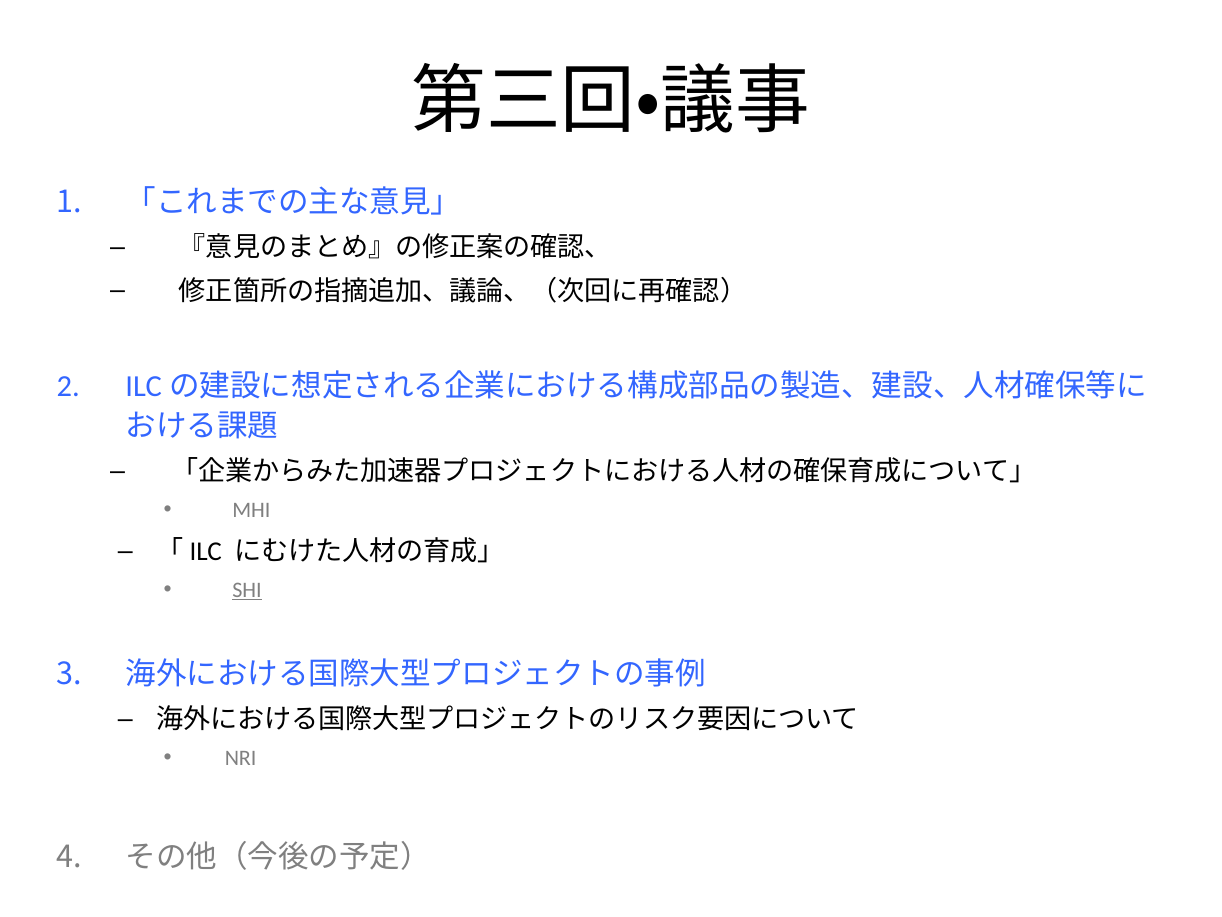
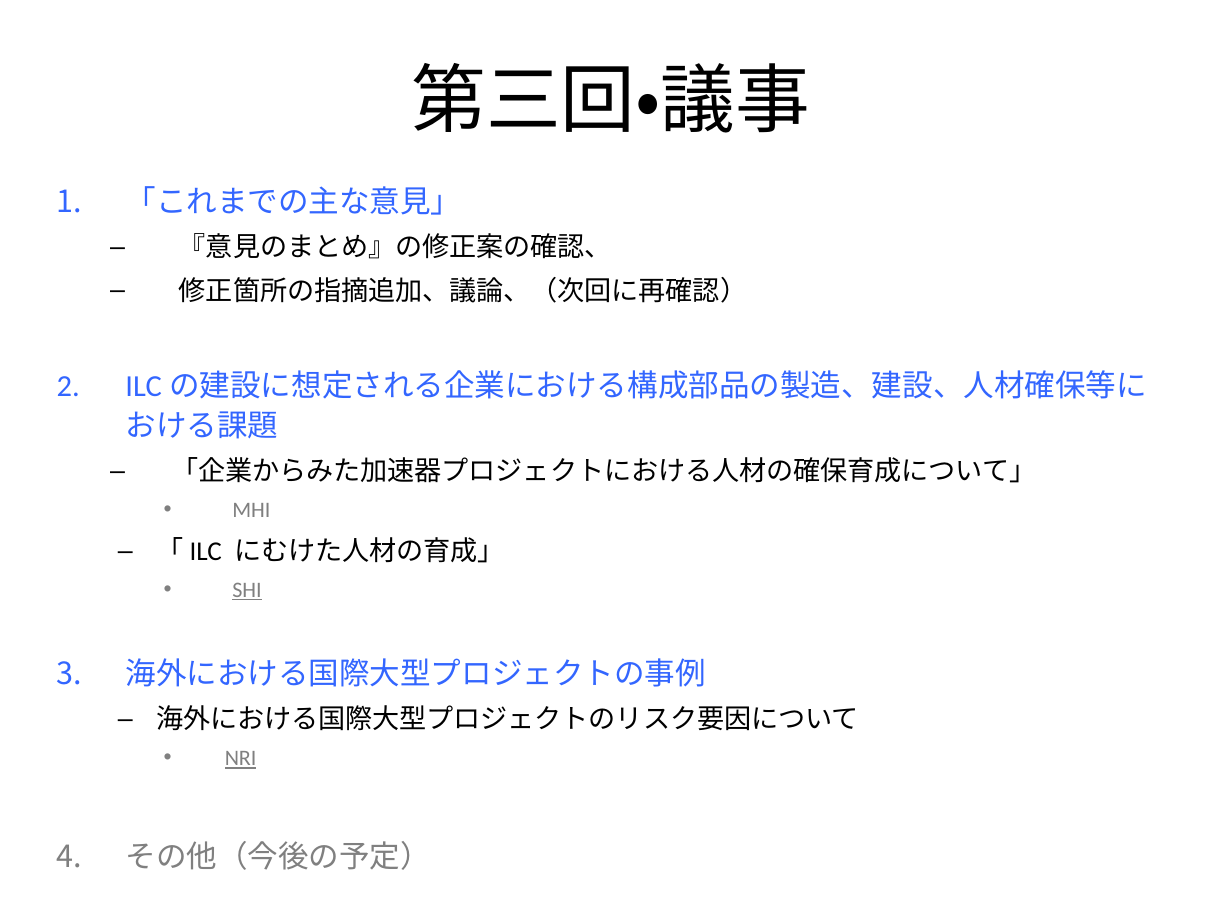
NRI underline: none -> present (241, 758)
